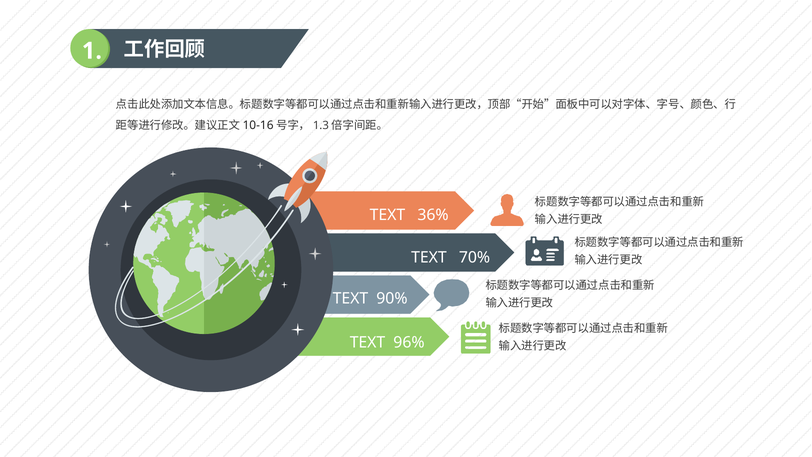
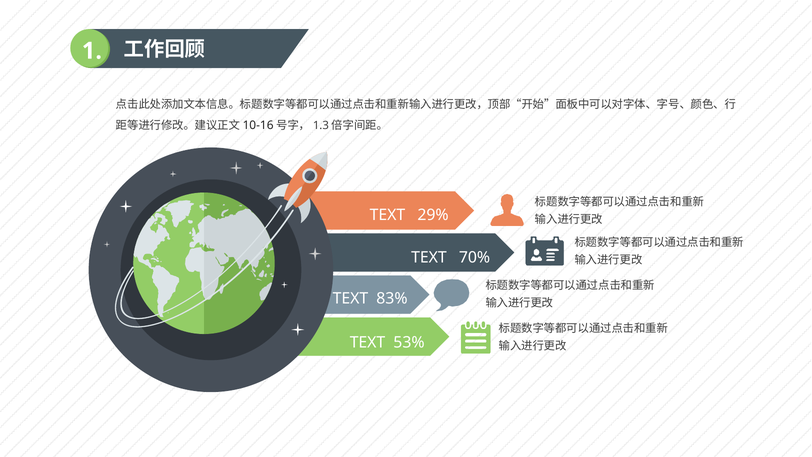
36%: 36% -> 29% (433, 215)
90%: 90% -> 83% (392, 298)
96%: 96% -> 53% (409, 343)
